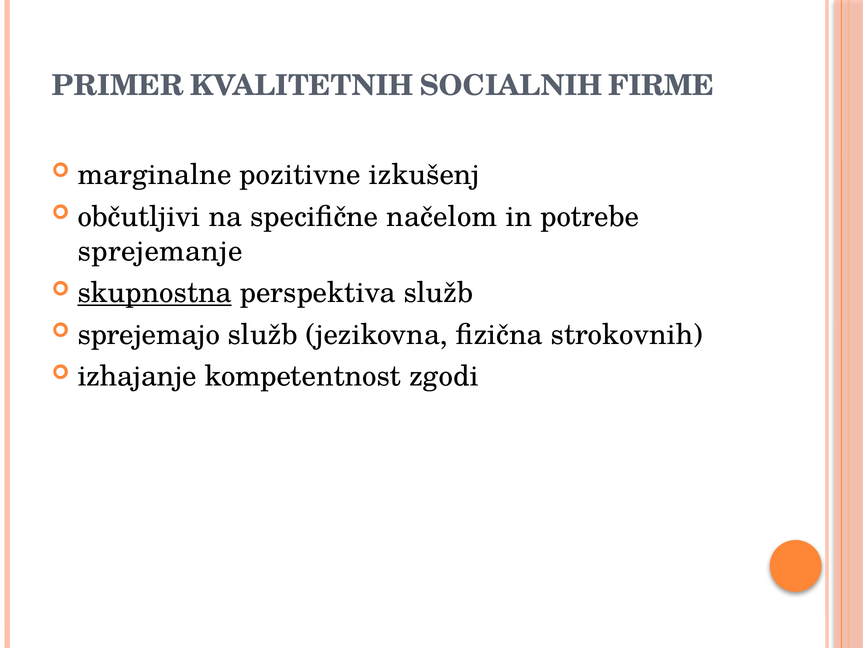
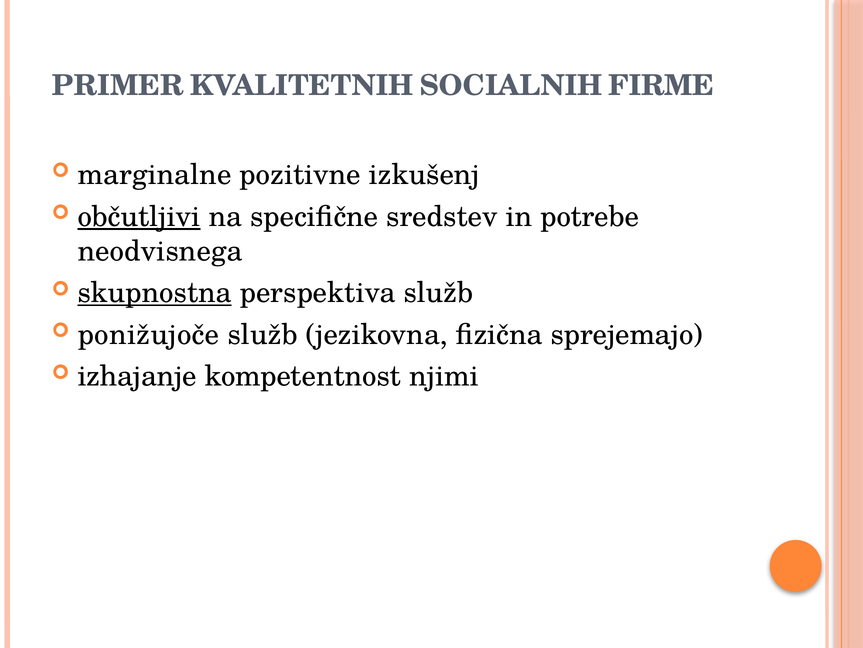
občutljivi underline: none -> present (139, 216)
načelom: načelom -> sredstev (442, 216)
sprejemanje: sprejemanje -> neodvisnega (160, 251)
sprejemajo: sprejemajo -> ponižujoče (148, 334)
strokovnih: strokovnih -> sprejemajo (627, 334)
zgodi: zgodi -> njimi (444, 376)
